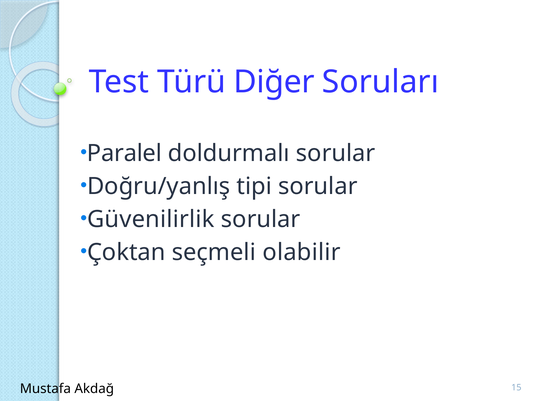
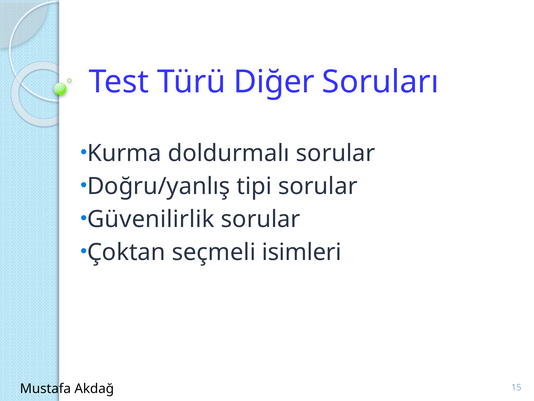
Paralel: Paralel -> Kurma (124, 153)
olabilir: olabilir -> isimleri (302, 252)
